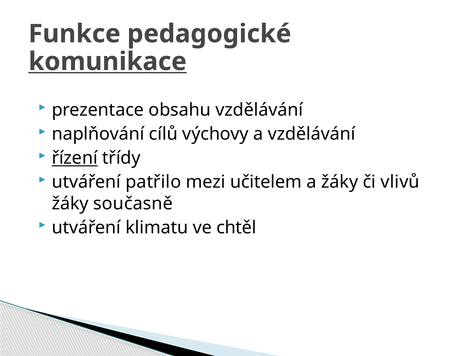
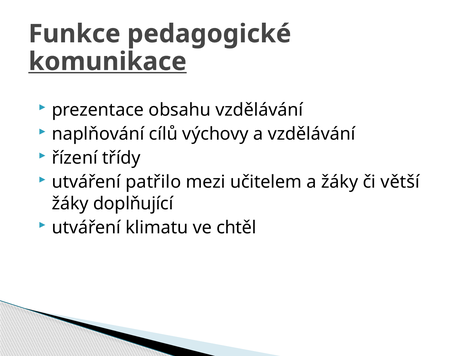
řízení underline: present -> none (75, 158)
vlivů: vlivů -> větší (400, 182)
současně: současně -> doplňující (133, 204)
